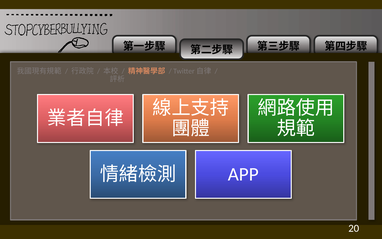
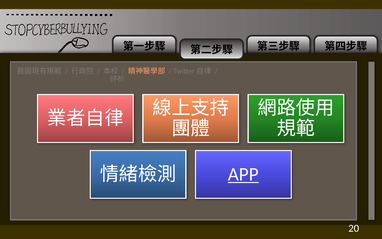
APP underline: none -> present (243, 174)
